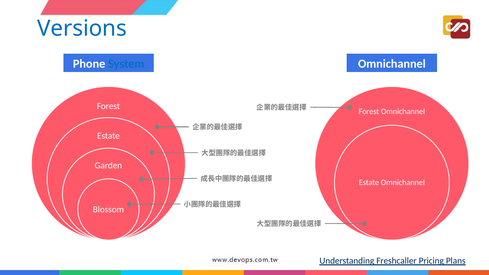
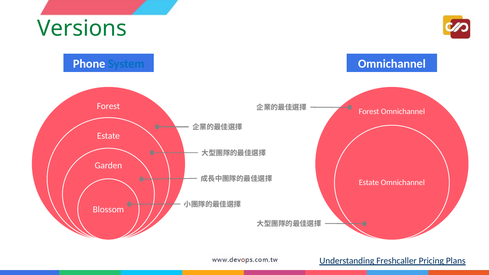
Versions colour: blue -> green (82, 28)
